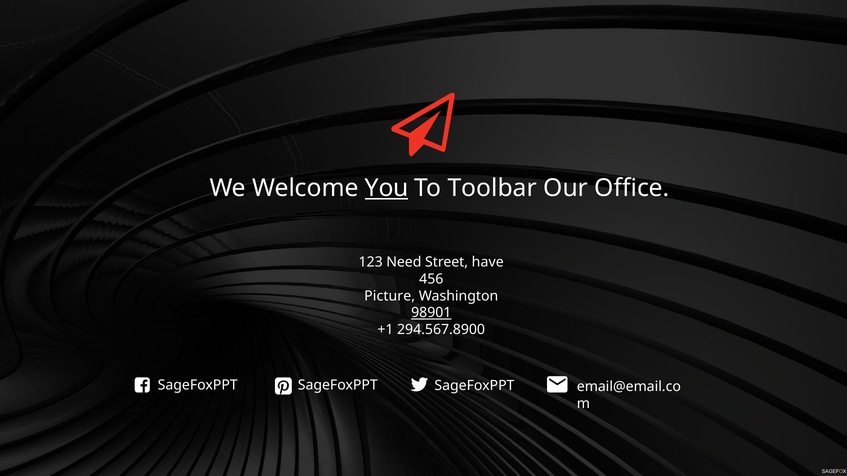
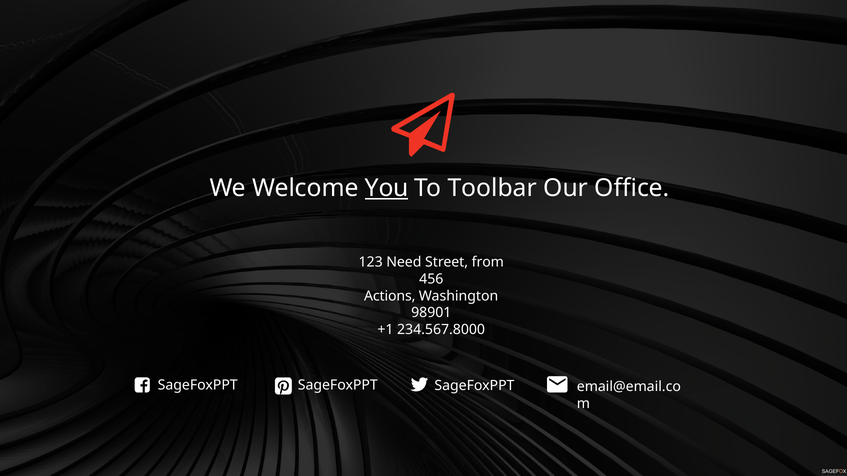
have: have -> from (488, 262)
Picture: Picture -> Actions (390, 296)
98901 underline: present -> none (431, 313)
294.567.8900: 294.567.8900 -> 234.567.8000 (441, 330)
